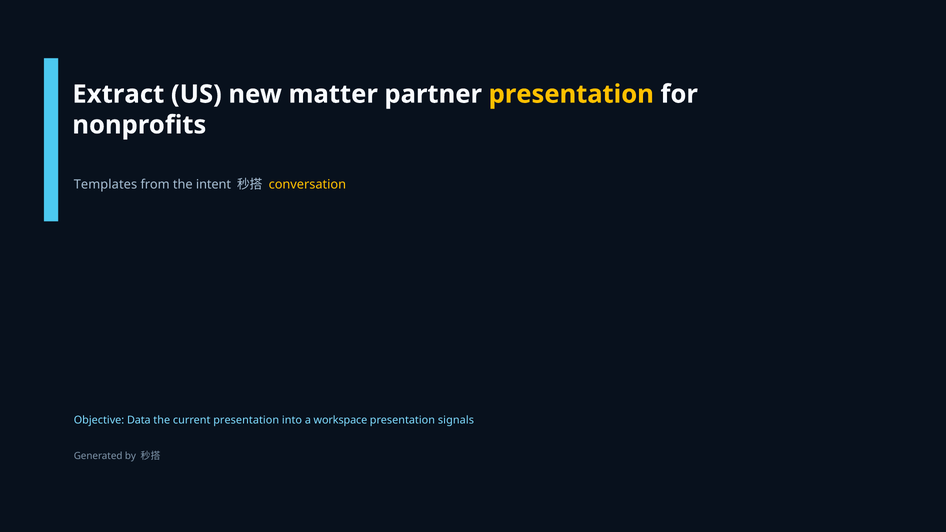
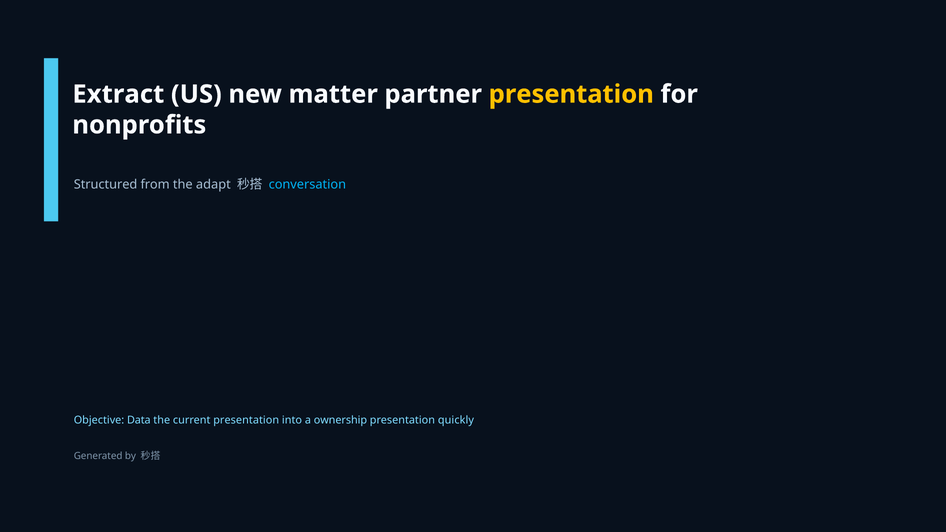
Templates: Templates -> Structured (106, 185)
intent: intent -> adapt (213, 185)
conversation colour: yellow -> light blue (307, 185)
workspace: workspace -> ownership (340, 420)
signals: signals -> quickly (456, 420)
